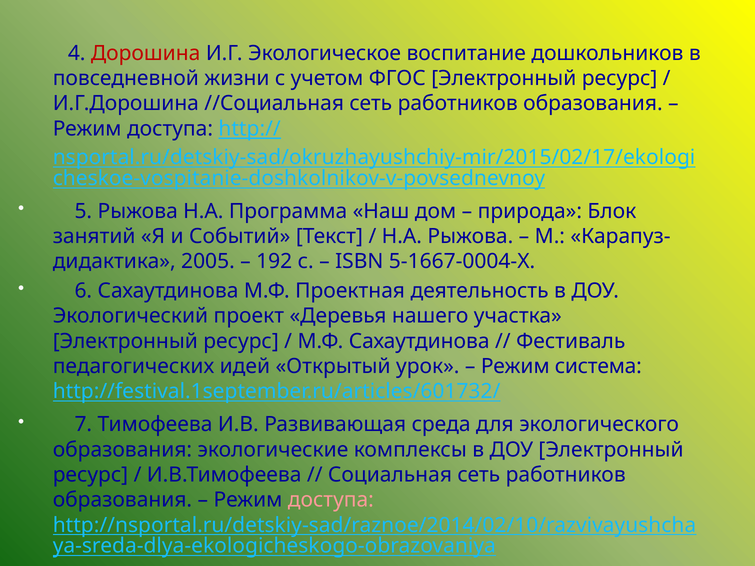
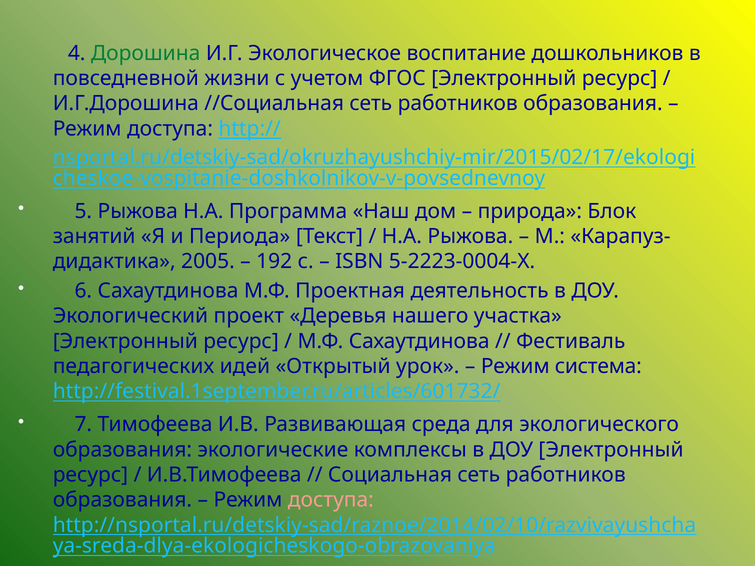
Дорошина colour: red -> green (146, 53)
Событий: Событий -> Периода (240, 236)
5-1667-0004-Х: 5-1667-0004-Х -> 5-2223-0004-Х (462, 262)
